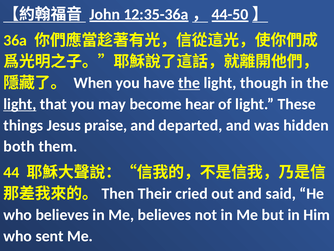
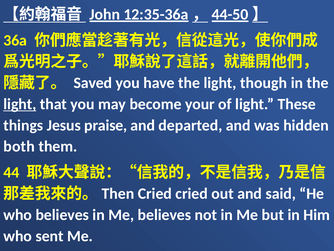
When: When -> Saved (93, 83)
the underline: present -> none (189, 83)
hear: hear -> your (200, 104)
Their: Their -> Cried (155, 193)
